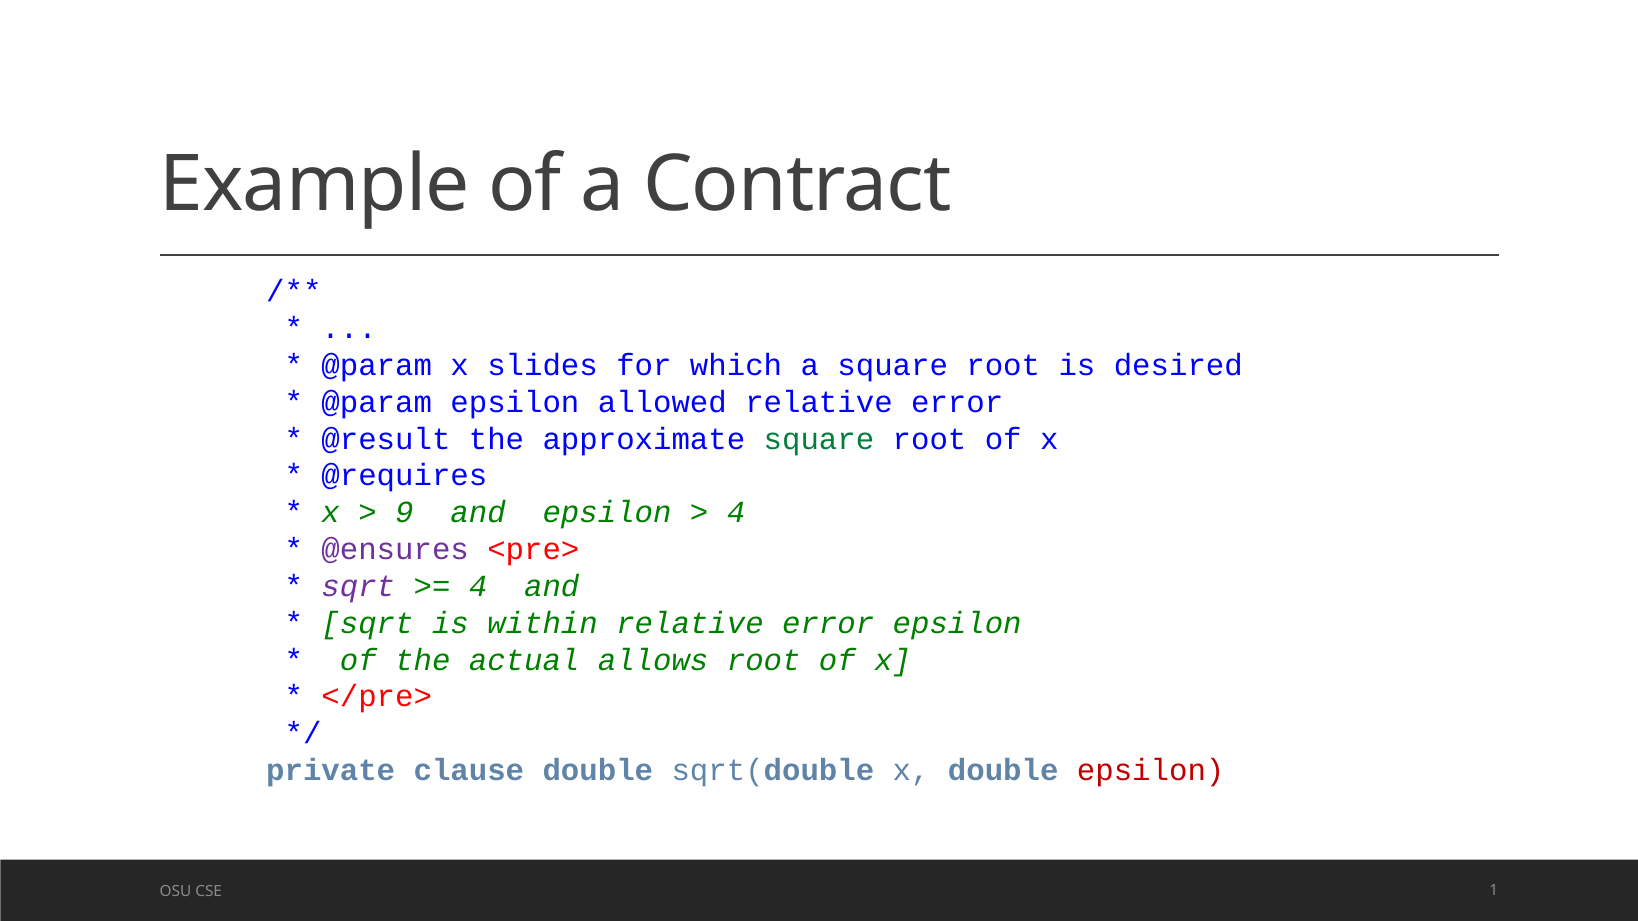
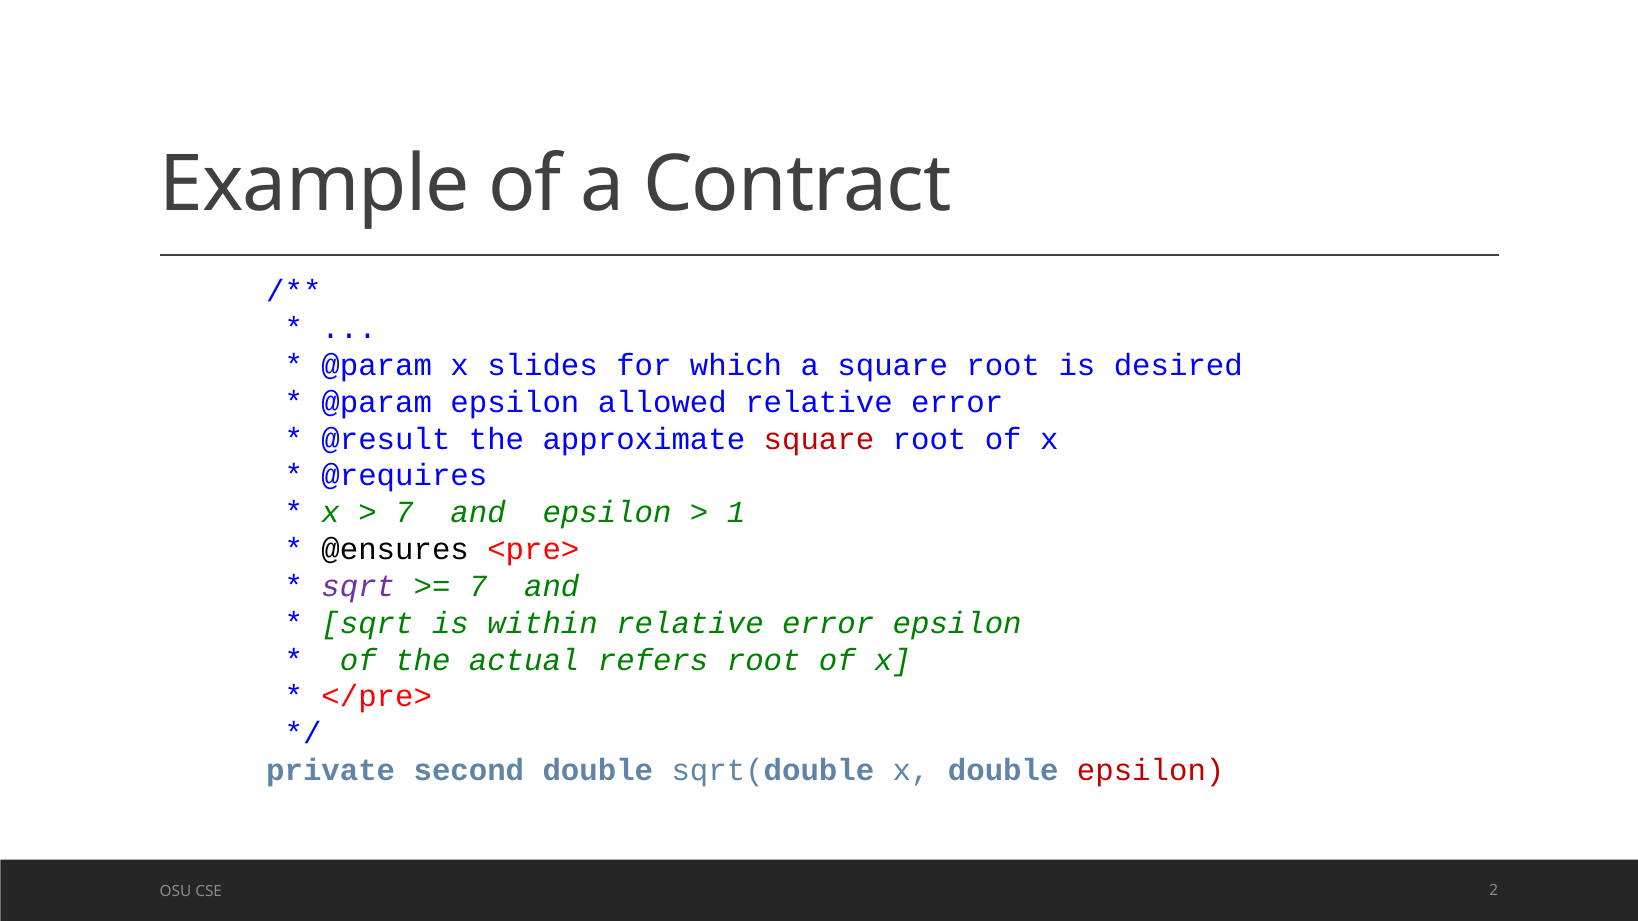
square colour: green -> red (819, 439)
9: 9 -> 7 (404, 513)
4: 4 -> 1 (736, 513)
@ensures colour: purple -> black (395, 550)
4: 4 -> 7 (478, 587)
allows: allows -> refers (653, 660)
clause: clause -> second (469, 771)
1: 1 -> 2 (1494, 890)
